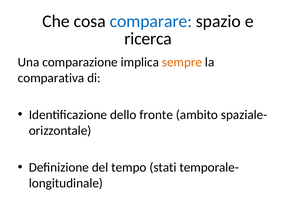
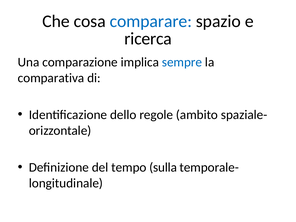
sempre colour: orange -> blue (182, 62)
fronte: fronte -> regole (156, 115)
stati: stati -> sulla (163, 167)
